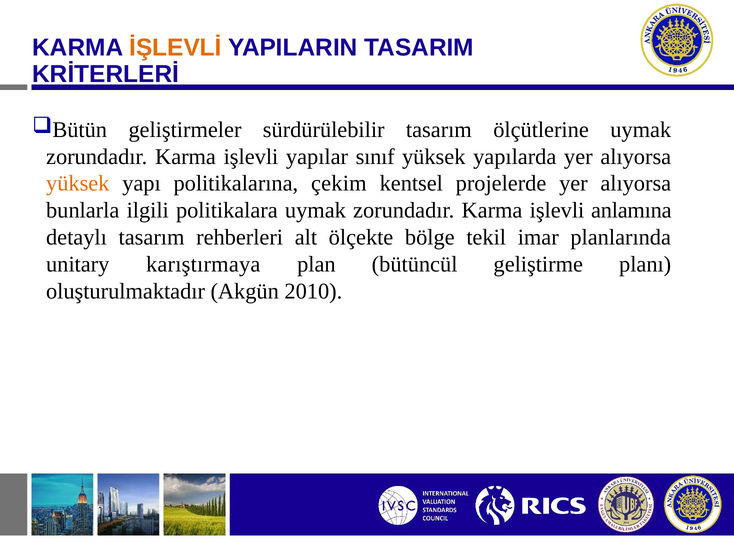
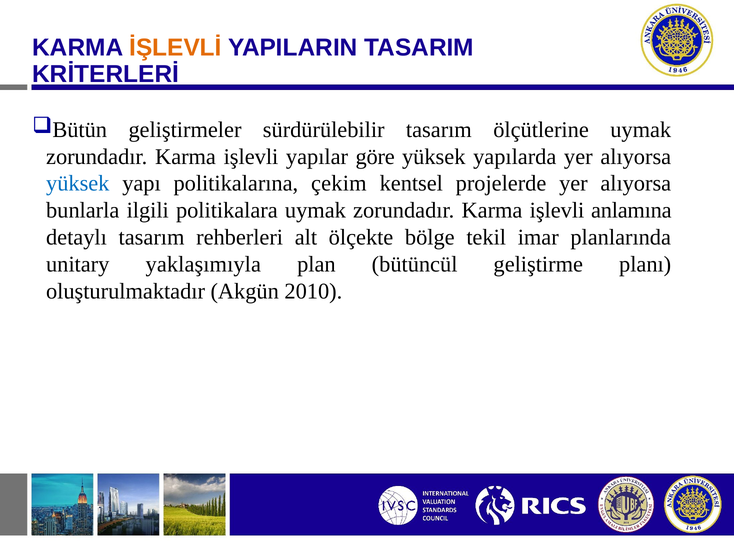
sınıf: sınıf -> göre (375, 156)
yüksek colour: orange -> blue (78, 183)
karıştırmaya: karıştırmaya -> yaklaşımıyla (203, 264)
